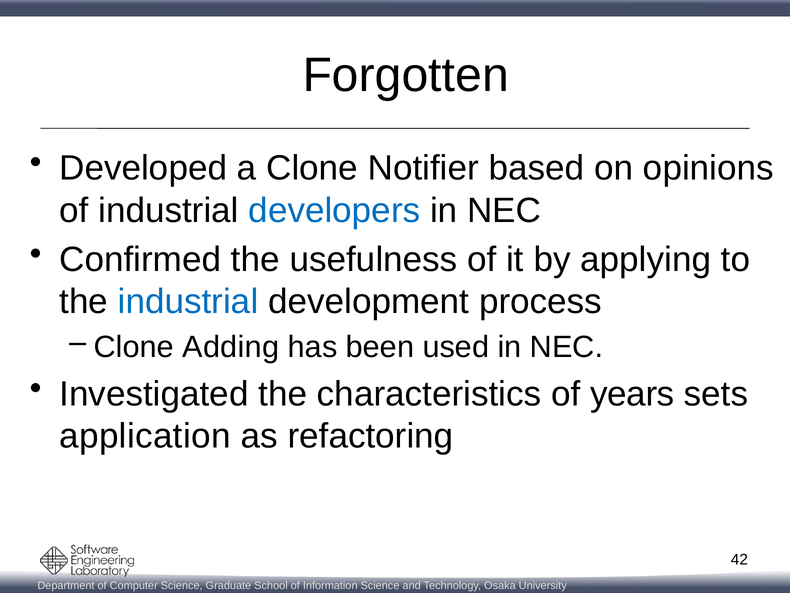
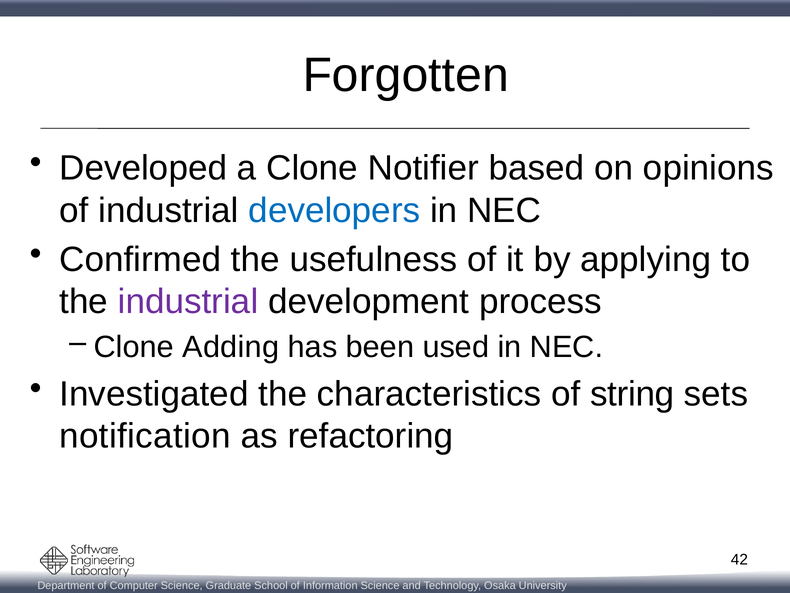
industrial colour: blue -> purple (188, 302)
years: years -> string (632, 394)
application: application -> notification (145, 436)
